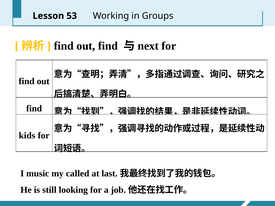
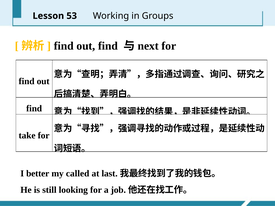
kids: kids -> take (27, 136)
music: music -> better (38, 174)
